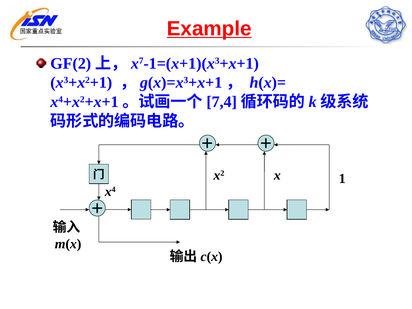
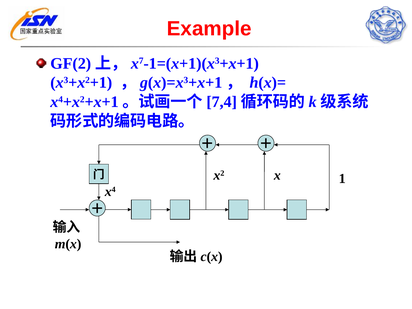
Example underline: present -> none (209, 29)
